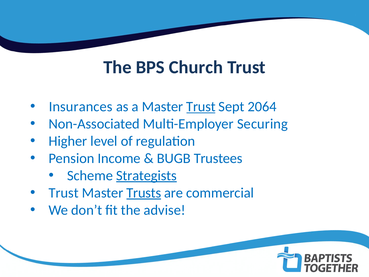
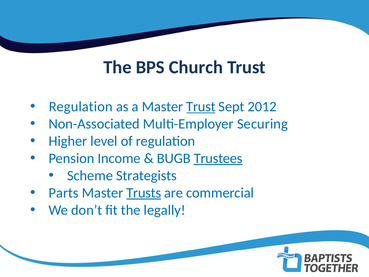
Insurances: Insurances -> Regulation (81, 107)
2064: 2064 -> 2012 (262, 107)
Trustees underline: none -> present (218, 158)
Strategists underline: present -> none (146, 175)
Trust: Trust -> Parts (64, 193)
advise: advise -> legally (165, 210)
